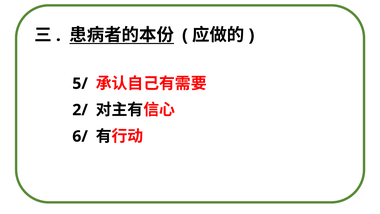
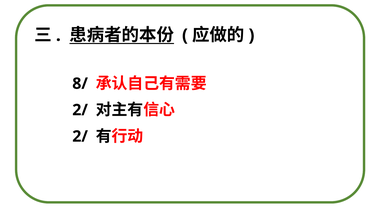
5/: 5/ -> 8/ (80, 83)
6/: 6/ -> 2/ (80, 136)
